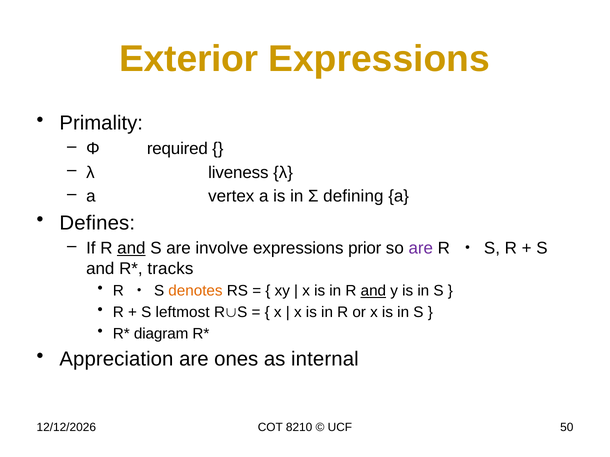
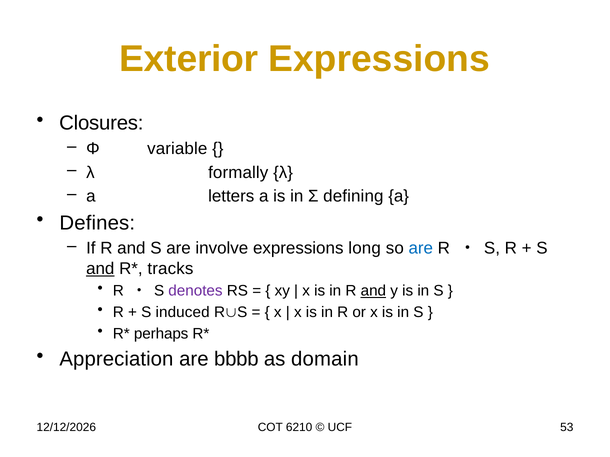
Primality: Primality -> Closures (101, 123)
required: required -> variable (177, 149)
liveness: liveness -> formally (238, 173)
vertex: vertex -> letters (231, 196)
and underline: present -> none (131, 249)
prior: prior -> long (365, 249)
are colour: purple -> blue (421, 249)
and underline: none -> present (100, 269)
denotes colour: orange -> purple (195, 291)
leftmost: leftmost -> induced (183, 313)
diagram: diagram -> perhaps (161, 334)
ones: ones -> bbbb (236, 360)
internal: internal -> domain (325, 360)
8210: 8210 -> 6210 (299, 428)
50: 50 -> 53 (567, 428)
